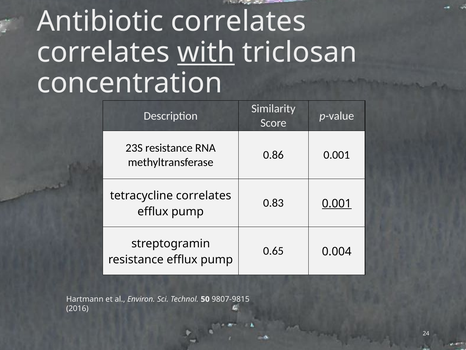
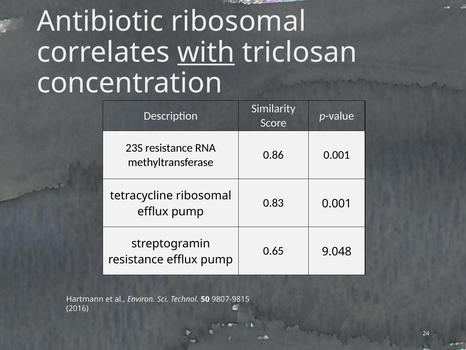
Antibiotic correlates: correlates -> ribosomal (238, 21)
tetracycline correlates: correlates -> ribosomal (204, 195)
0.001 underline: present -> none (337, 203)
0.004: 0.004 -> 9.048 (337, 251)
